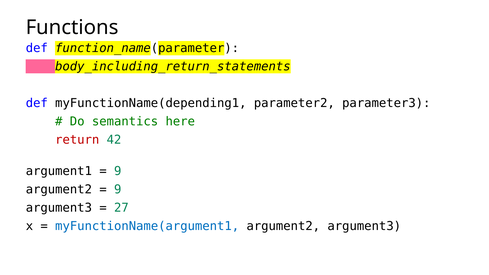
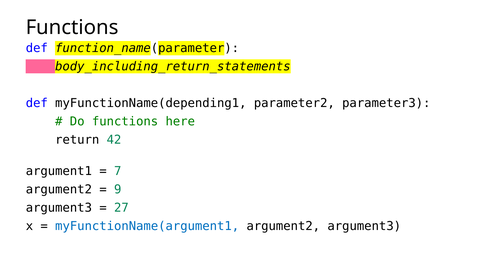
Do semantics: semantics -> functions (125, 121)
return colour: red -> black (77, 140)
9: 9 -> 7 (118, 171)
